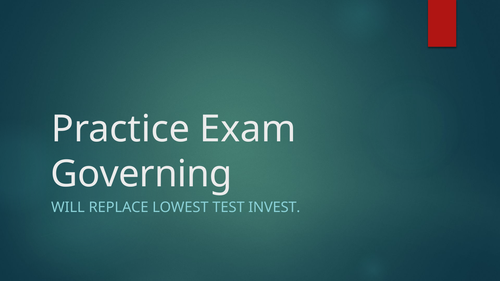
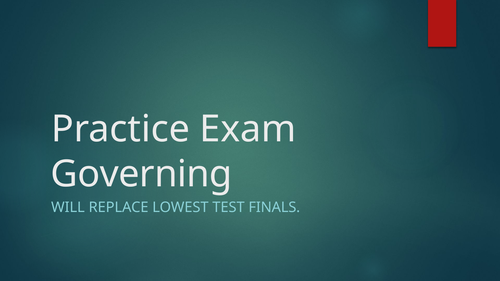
INVEST: INVEST -> FINALS (274, 208)
